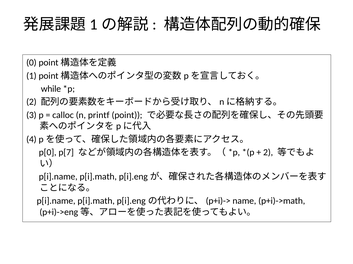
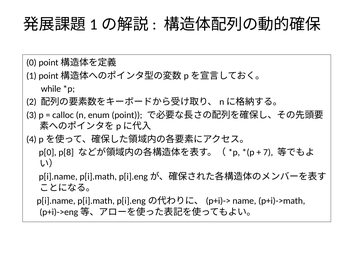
printf: printf -> enum (99, 115)
p[7: p[7 -> p[8 (66, 153)
2: 2 -> 7 (268, 153)
